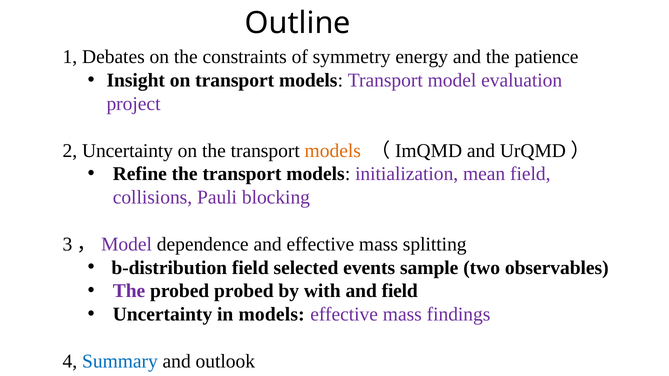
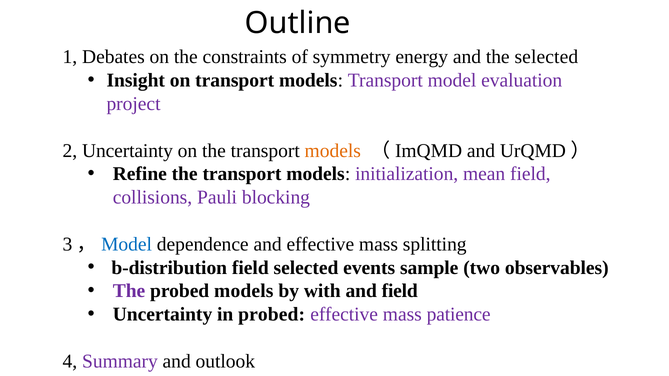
the patience: patience -> selected (546, 57)
Model colour: purple -> blue (127, 244)
probed probed: probed -> models (244, 291)
in models: models -> probed (272, 315)
findings: findings -> patience (459, 315)
Summary colour: blue -> purple (120, 362)
